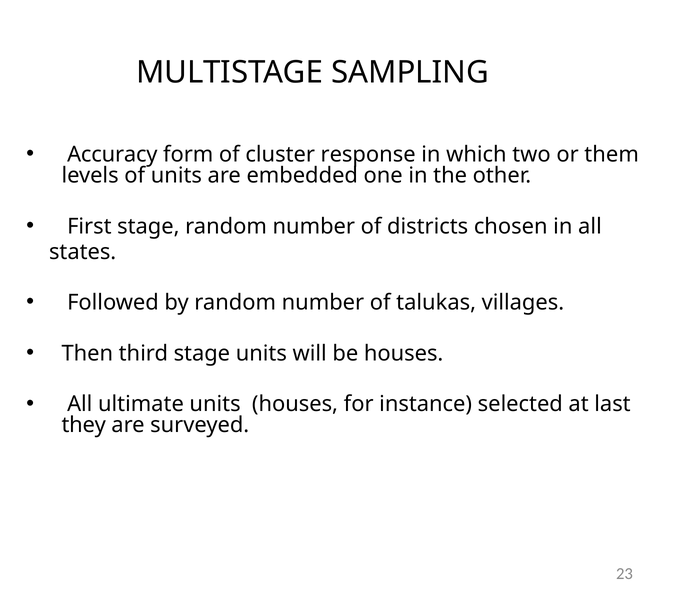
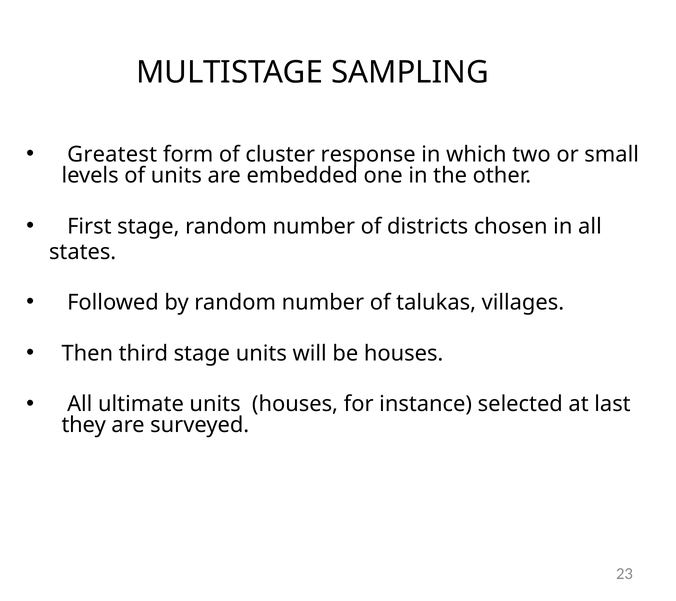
Accuracy: Accuracy -> Greatest (112, 154)
them: them -> small (612, 154)
